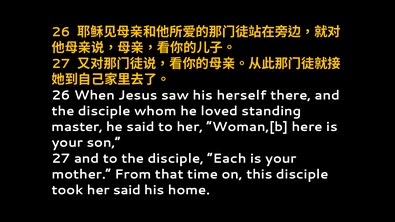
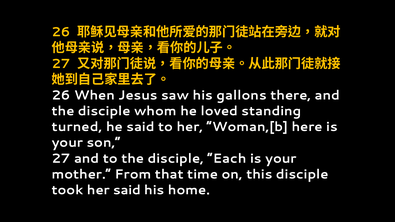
herself: herself -> gallons (242, 95)
master: master -> turned (77, 127)
